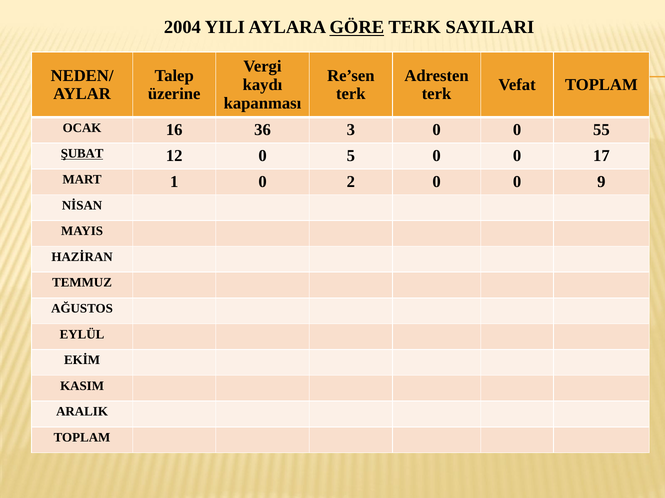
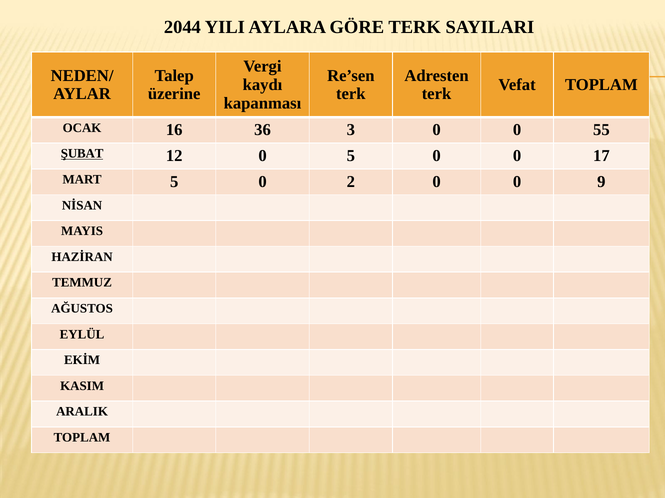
2004: 2004 -> 2044 (182, 27)
GÖRE underline: present -> none (357, 27)
MART 1: 1 -> 5 (174, 182)
